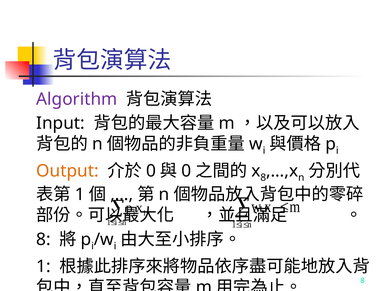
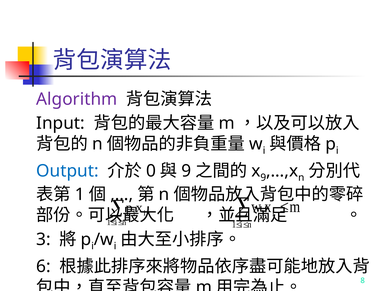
Output colour: orange -> blue (67, 171)
0: 0 -> 9 (186, 171)
8: 8 -> 9 (263, 178)
8: 8 -> 3 (43, 239)
1: 1 -> 6 (43, 266)
